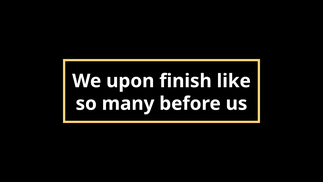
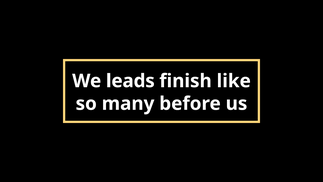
upon: upon -> leads (130, 81)
